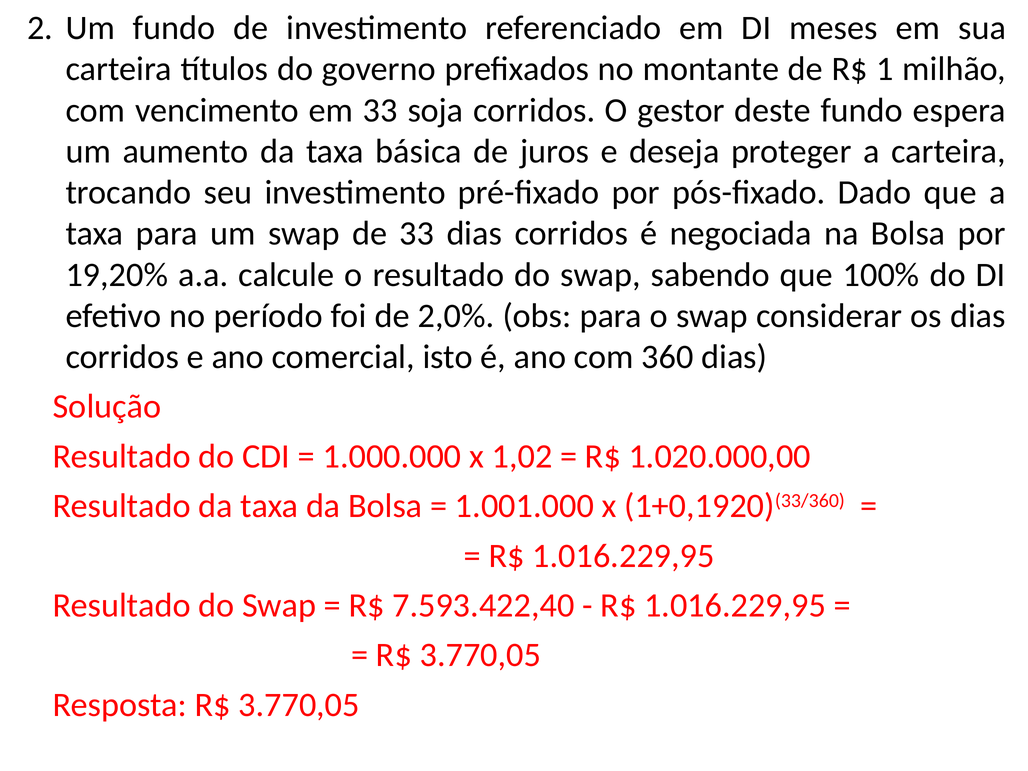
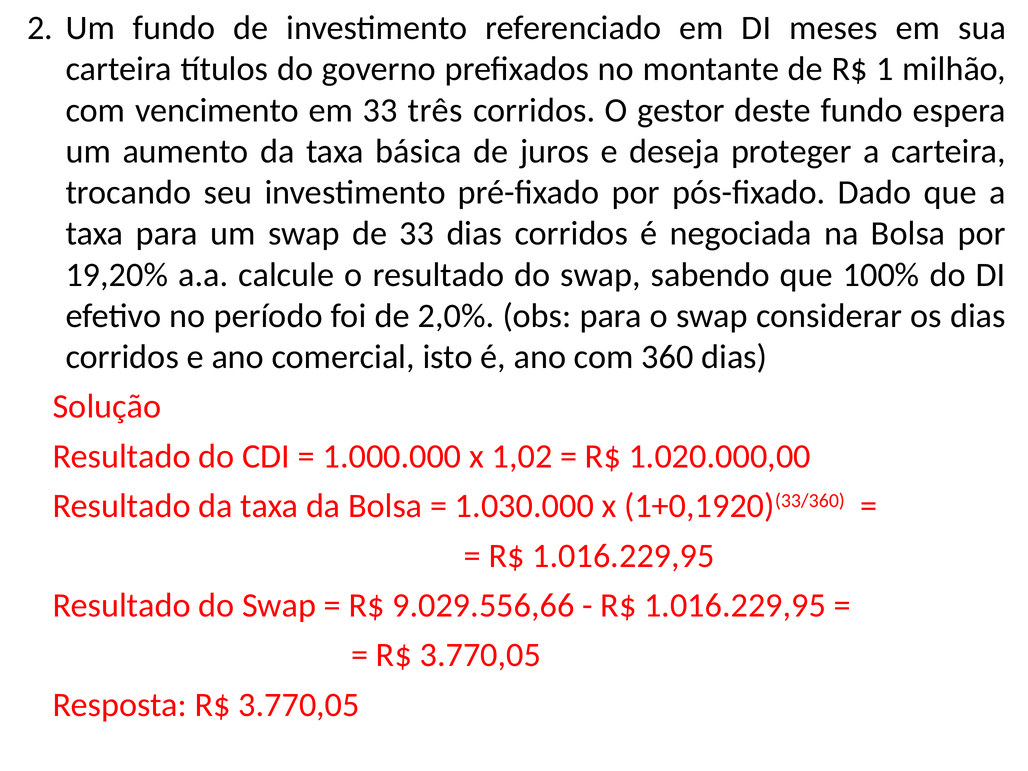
soja: soja -> três (435, 110)
1.001.000: 1.001.000 -> 1.030.000 (524, 506)
7.593.422,40: 7.593.422,40 -> 9.029.556,66 (483, 605)
